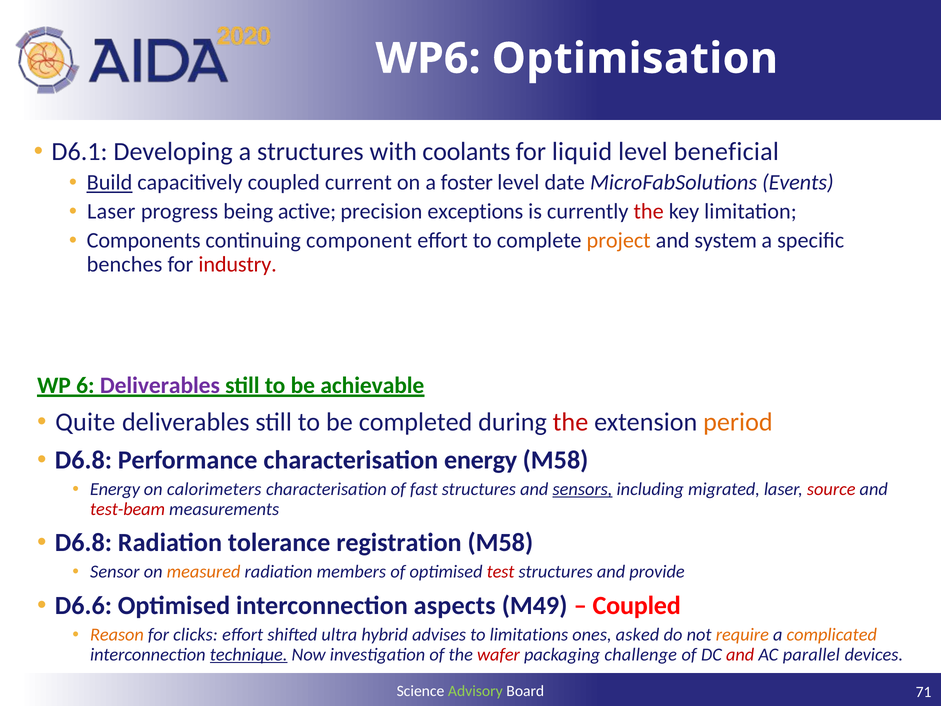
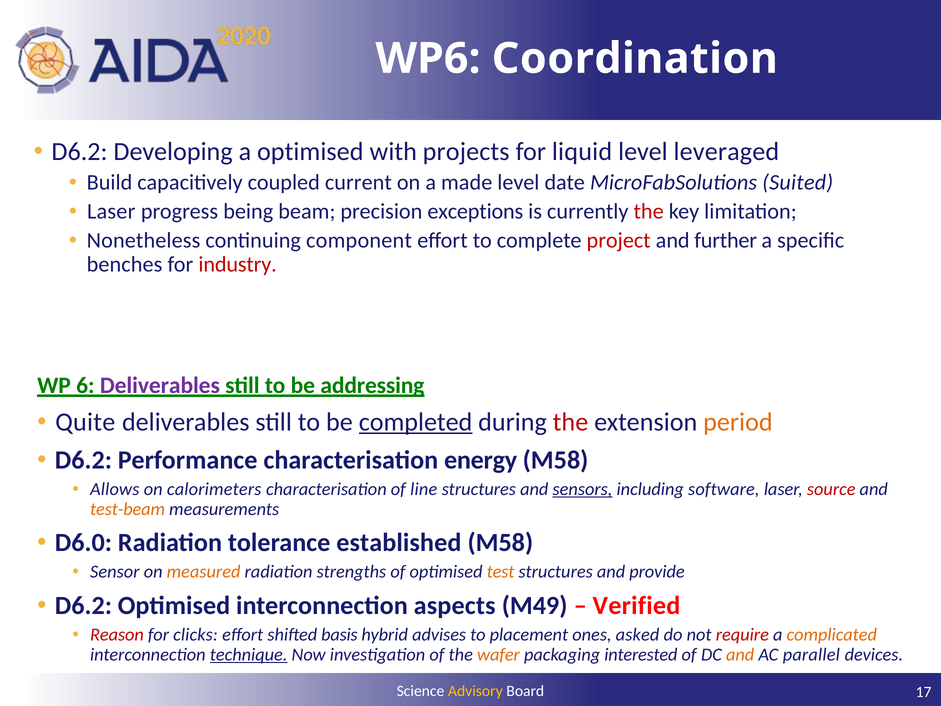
Optimisation: Optimisation -> Coordination (635, 59)
D6.1: D6.1 -> D6.2 (80, 151)
a structures: structures -> optimised (310, 151)
coolants: coolants -> projects (466, 151)
beneficial: beneficial -> leveraged (726, 151)
Build underline: present -> none (110, 183)
foster: foster -> made (467, 183)
Events: Events -> Suited (798, 183)
active: active -> beam (307, 211)
Components: Components -> Nonetheless (144, 240)
project colour: orange -> red (619, 240)
system: system -> further (726, 240)
achievable: achievable -> addressing (372, 385)
completed underline: none -> present (416, 422)
D6.8: D6.8 -> D6.2 (83, 460)
Energy: Energy -> Allows (115, 489)
fast: fast -> line (424, 489)
migrated: migrated -> software (724, 489)
test-beam colour: red -> orange (128, 509)
D6.8: D6.8 -> D6.0 (83, 543)
registration: registration -> established (399, 543)
members: members -> strengths (351, 572)
test colour: red -> orange (501, 572)
D6.6: D6.6 -> D6.2 (83, 605)
Coupled: Coupled -> Verified (636, 605)
Reason colour: orange -> red (117, 634)
ultra: ultra -> basis (339, 634)
limitations: limitations -> placement (529, 634)
require colour: orange -> red (742, 634)
wafer colour: red -> orange (498, 654)
challenge: challenge -> interested (641, 654)
and colour: red -> orange (740, 654)
Advisory colour: light green -> yellow (475, 691)
71: 71 -> 17 (924, 692)
